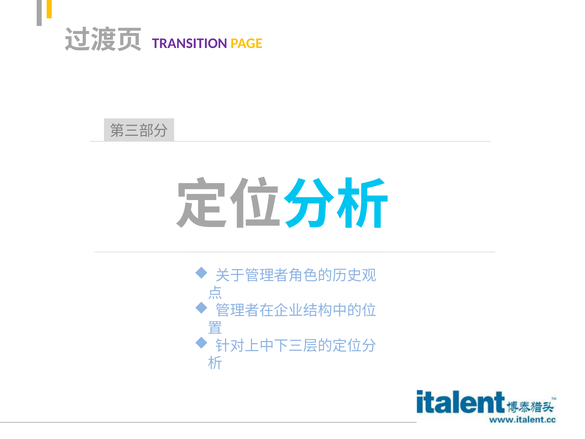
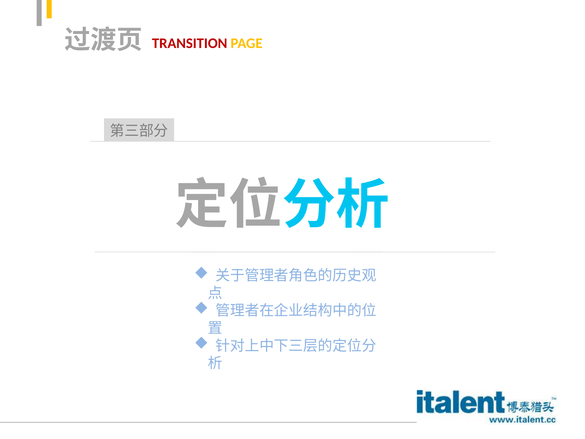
TRANSITION colour: purple -> red (190, 43)
